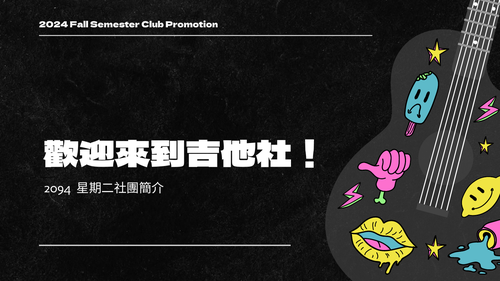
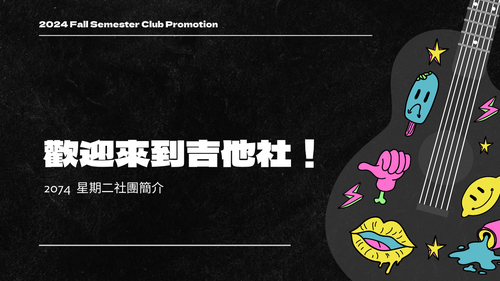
2094: 2094 -> 2074 (57, 189)
